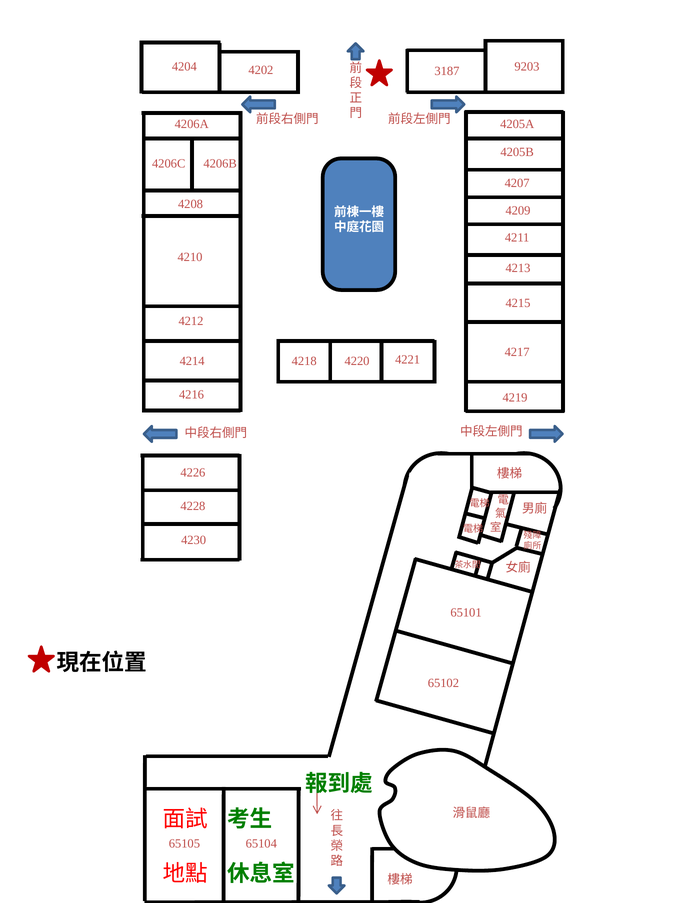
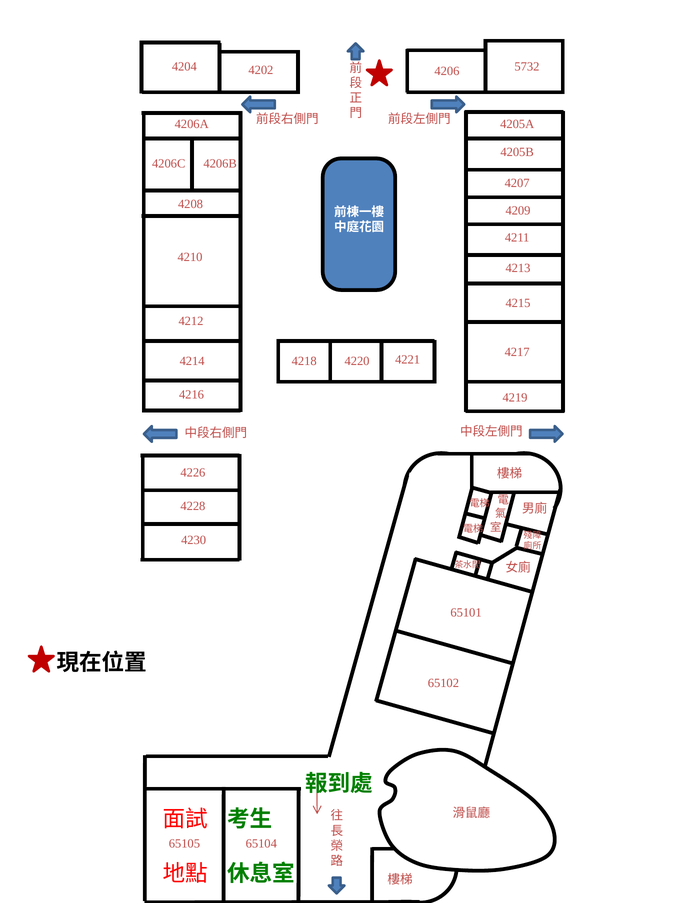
9203: 9203 -> 5732 (527, 67)
3187: 3187 -> 4206 (447, 71)
